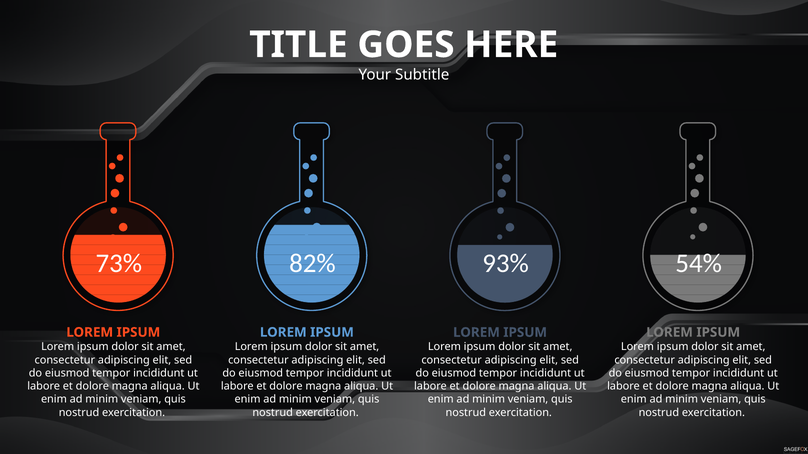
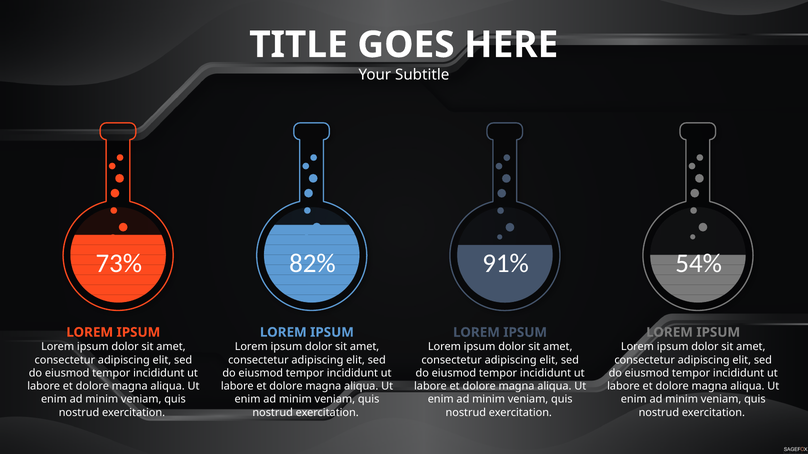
93%: 93% -> 91% (506, 264)
